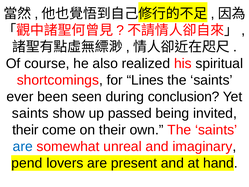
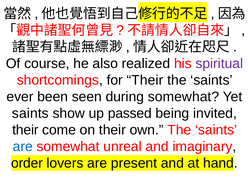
spiritual colour: black -> purple (219, 63)
for Lines: Lines -> Their (145, 80)
during conclusion: conclusion -> somewhat (184, 97)
pend: pend -> order (27, 163)
